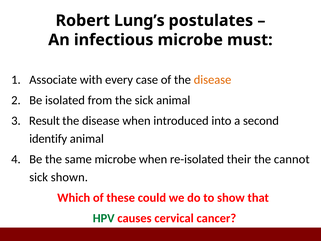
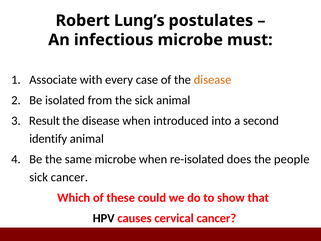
their: their -> does (239, 159)
cannot: cannot -> people (292, 159)
sick shown: shown -> cancer (69, 177)
HPV colour: green -> black (104, 218)
